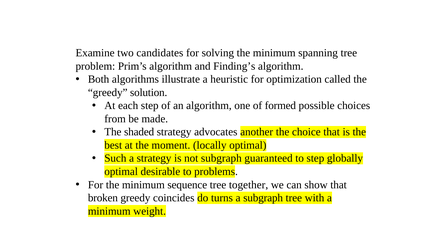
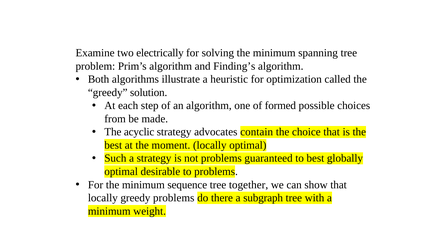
candidates: candidates -> electrically (160, 53)
shaded: shaded -> acyclic (139, 132)
another: another -> contain (257, 132)
not subgraph: subgraph -> problems (221, 158)
to step: step -> best (315, 158)
broken: broken -> locally (103, 198)
greedy coincides: coincides -> problems (174, 198)
turns: turns -> there (222, 198)
